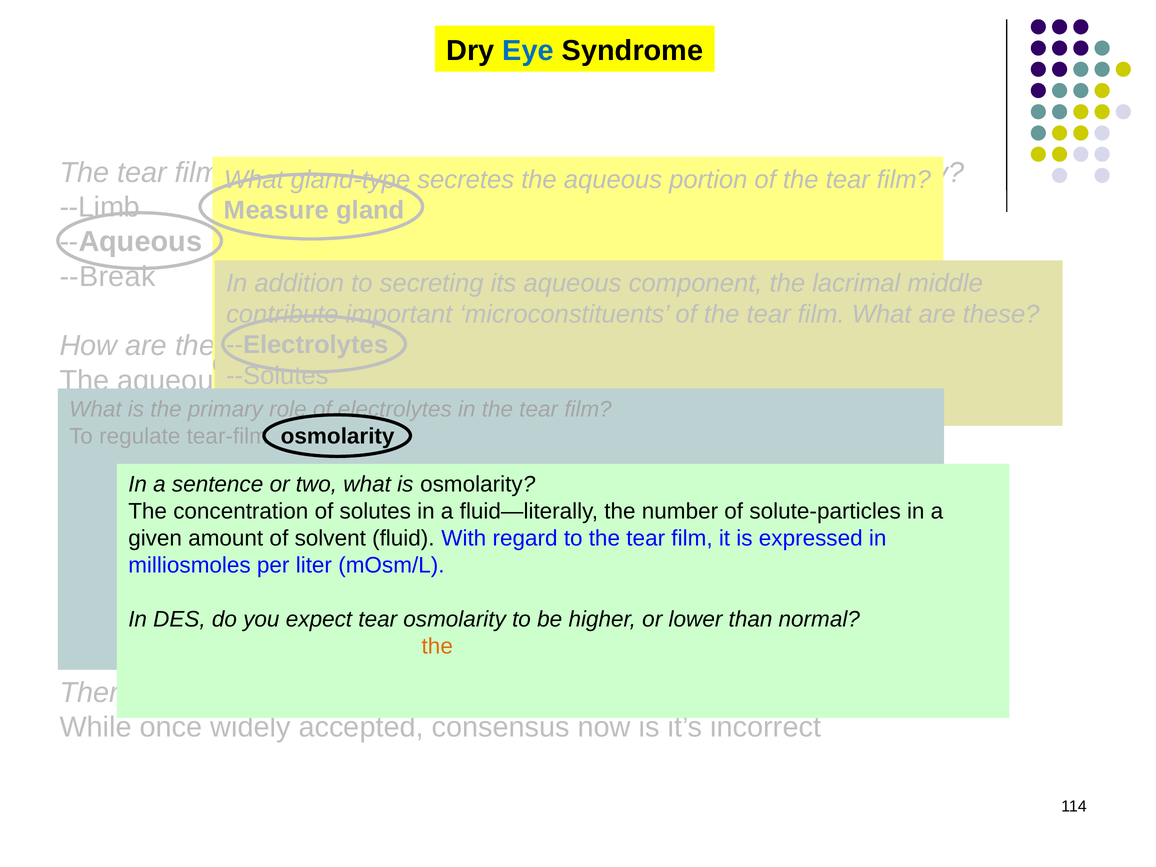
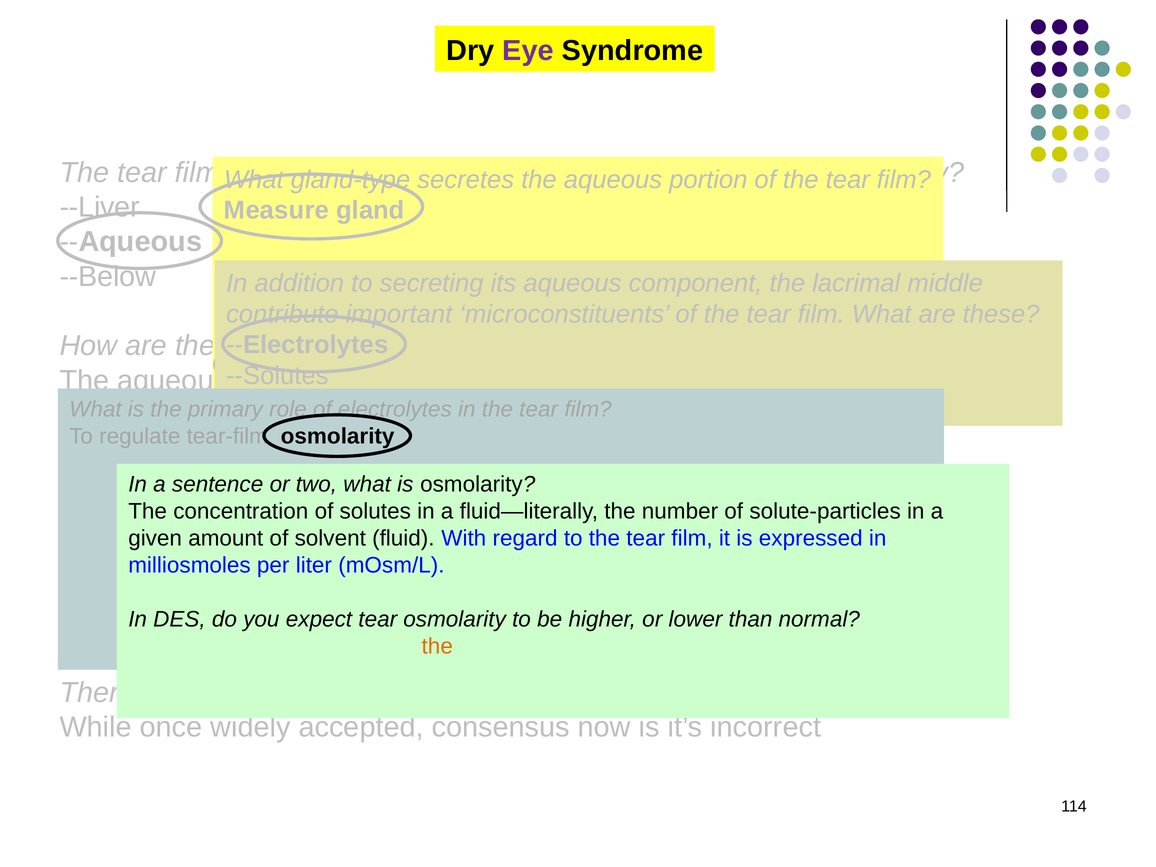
Eye colour: blue -> purple (528, 51)
--Limb: --Limb -> --Liver (100, 207)
--Break: --Break -> --Below (108, 277)
